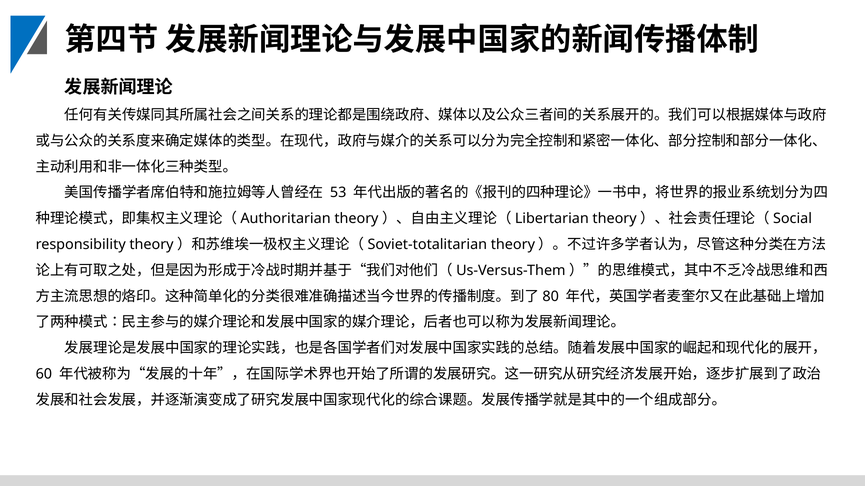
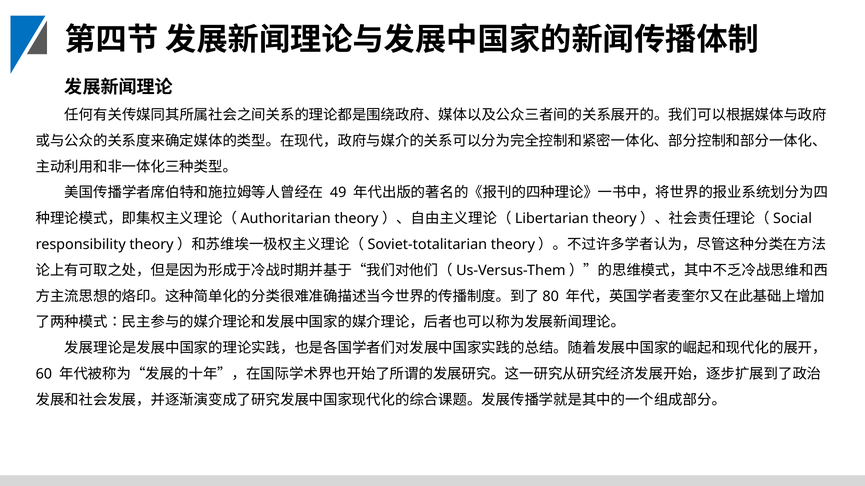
53: 53 -> 49 (338, 193)
